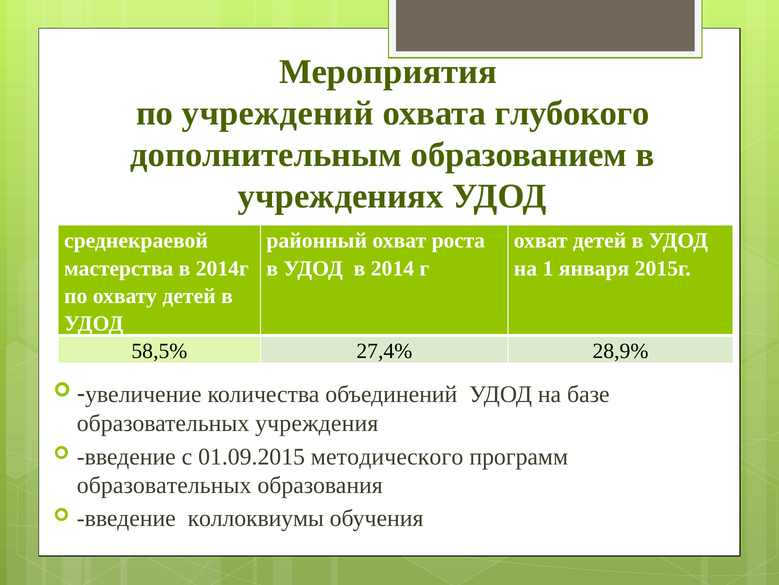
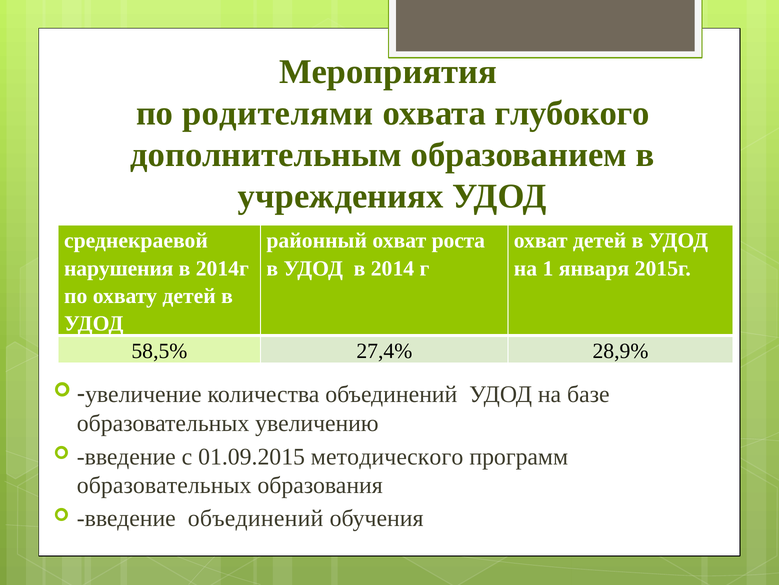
учреждений: учреждений -> родителями (278, 113)
мастерства: мастерства -> нарушения (119, 268)
учреждения: учреждения -> увеличению (317, 423)
введение коллоквиумы: коллоквиумы -> объединений (256, 518)
